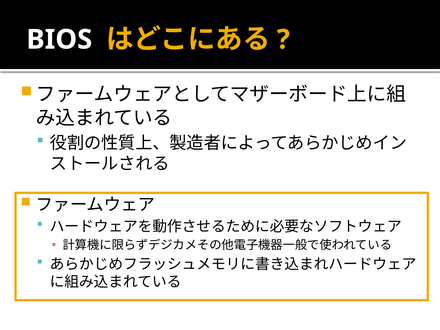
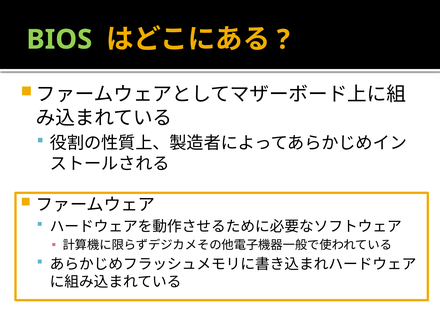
BIOS colour: white -> light green (59, 40)
